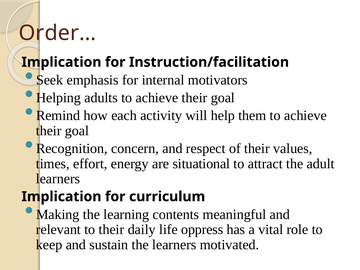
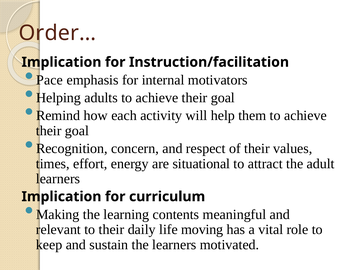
Seek: Seek -> Pace (49, 80)
oppress: oppress -> moving (202, 230)
